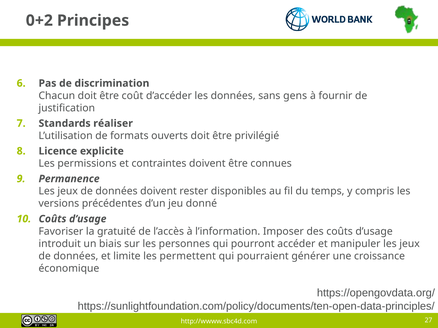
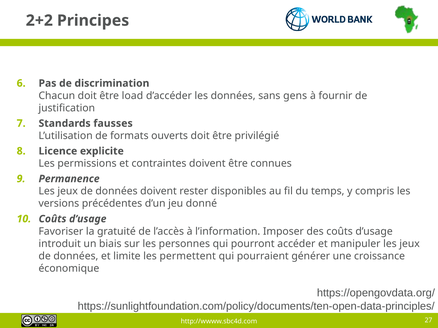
0+2: 0+2 -> 2+2 (39, 21)
coût: coût -> load (132, 96)
réaliser: réaliser -> fausses (113, 124)
